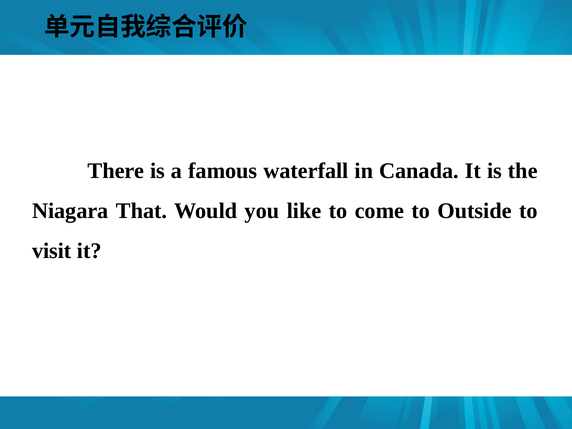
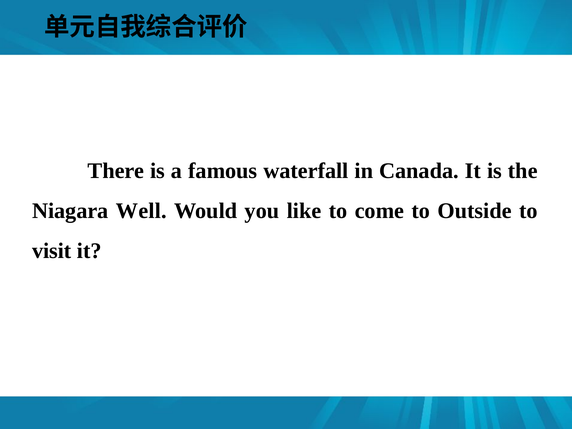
That: That -> Well (141, 211)
